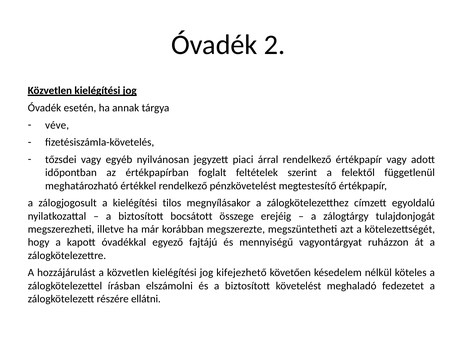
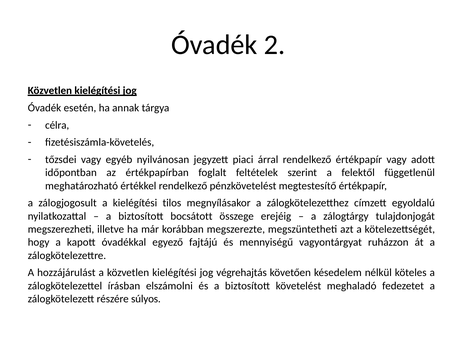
véve: véve -> célra (57, 125)
kifejezhető: kifejezhető -> végrehajtás (242, 273)
ellátni: ellátni -> súlyos (146, 299)
